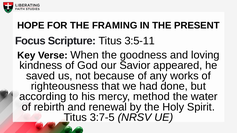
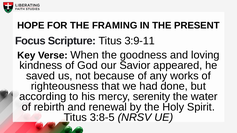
3:5-11: 3:5-11 -> 3:9-11 (140, 41)
method: method -> serenity (151, 97)
3:7-5: 3:7-5 -> 3:8-5 (102, 118)
